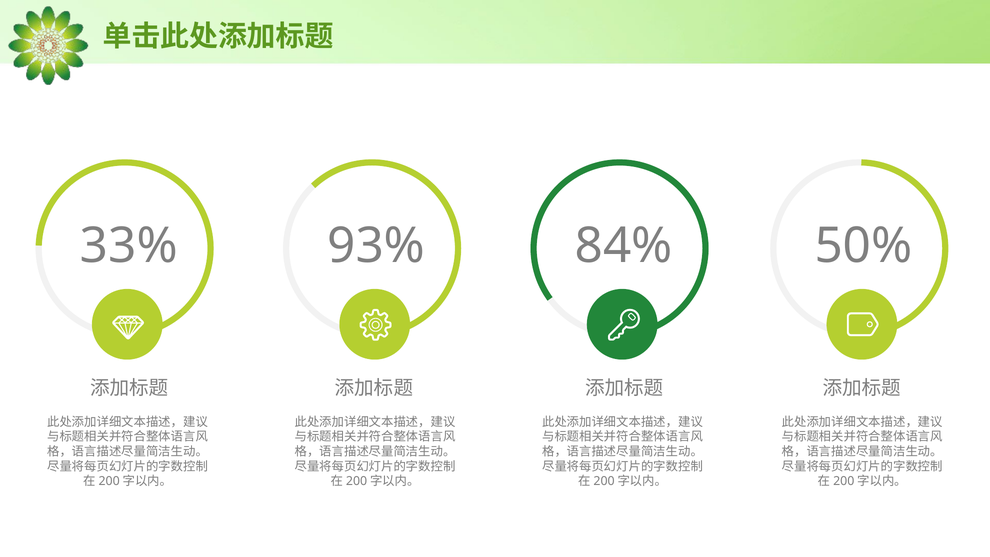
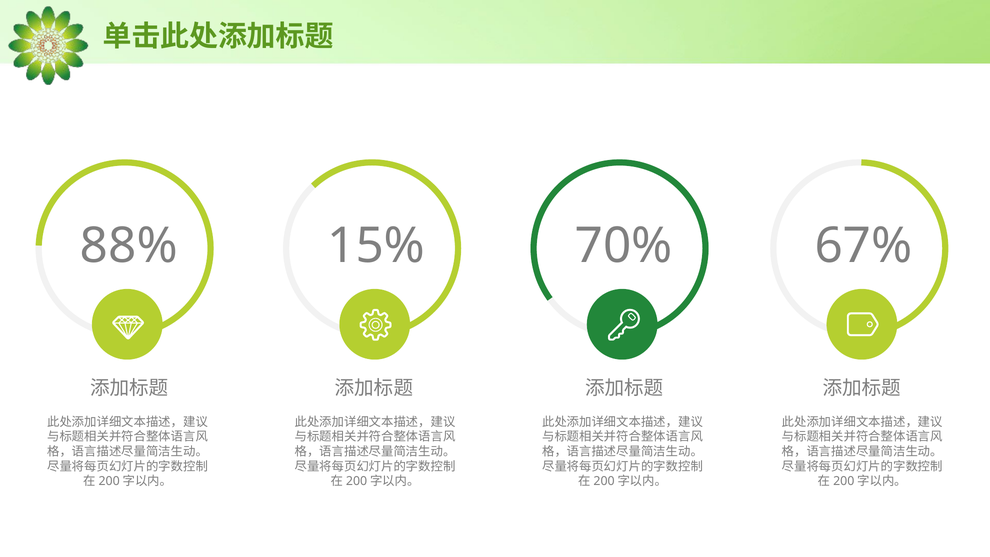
33%: 33% -> 88% (129, 246)
93%: 93% -> 15% (376, 246)
84%: 84% -> 70% (624, 246)
50%: 50% -> 67% (863, 246)
